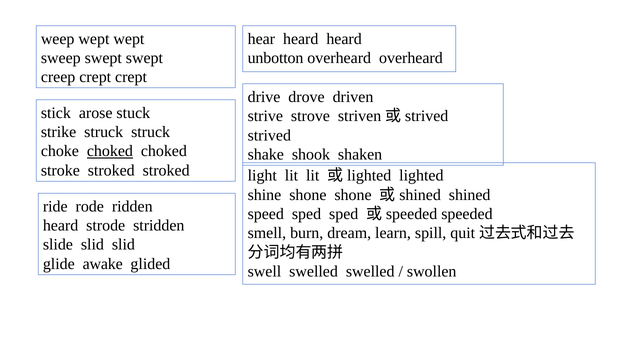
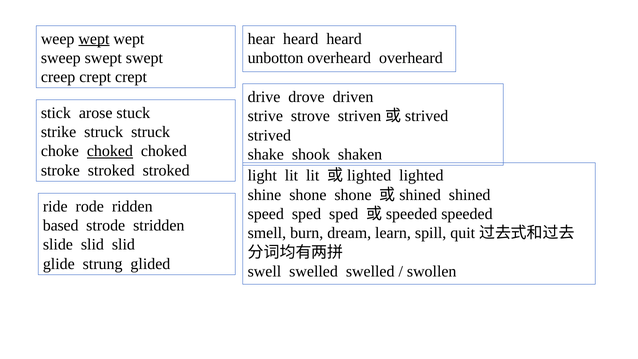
wept underline: none -> present (94, 39)
heard: heard -> based (61, 225)
awake: awake -> strung (103, 264)
